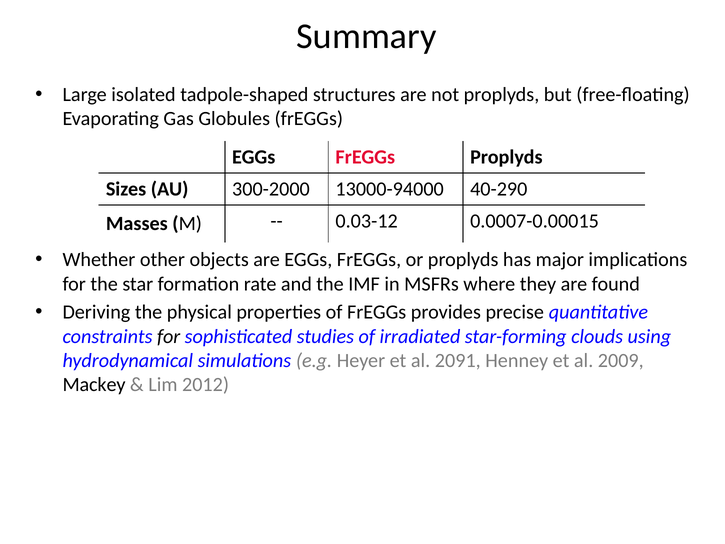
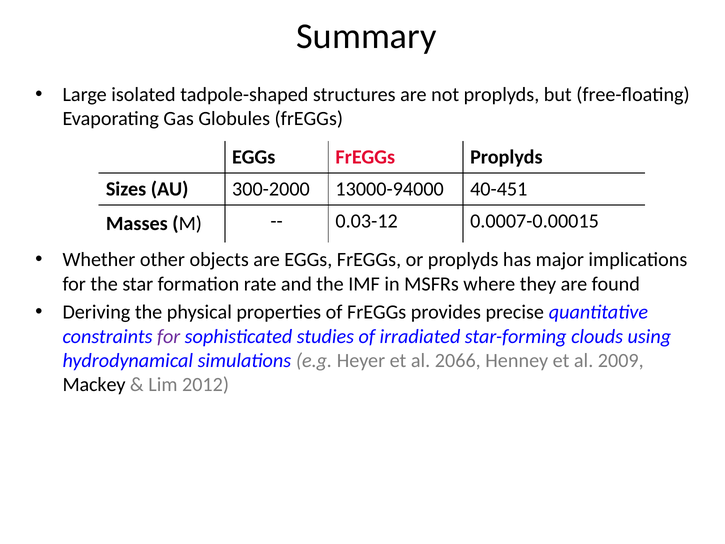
40-290: 40-290 -> 40-451 (499, 189)
for colour: black -> purple (169, 336)
2091: 2091 -> 2066 (458, 360)
